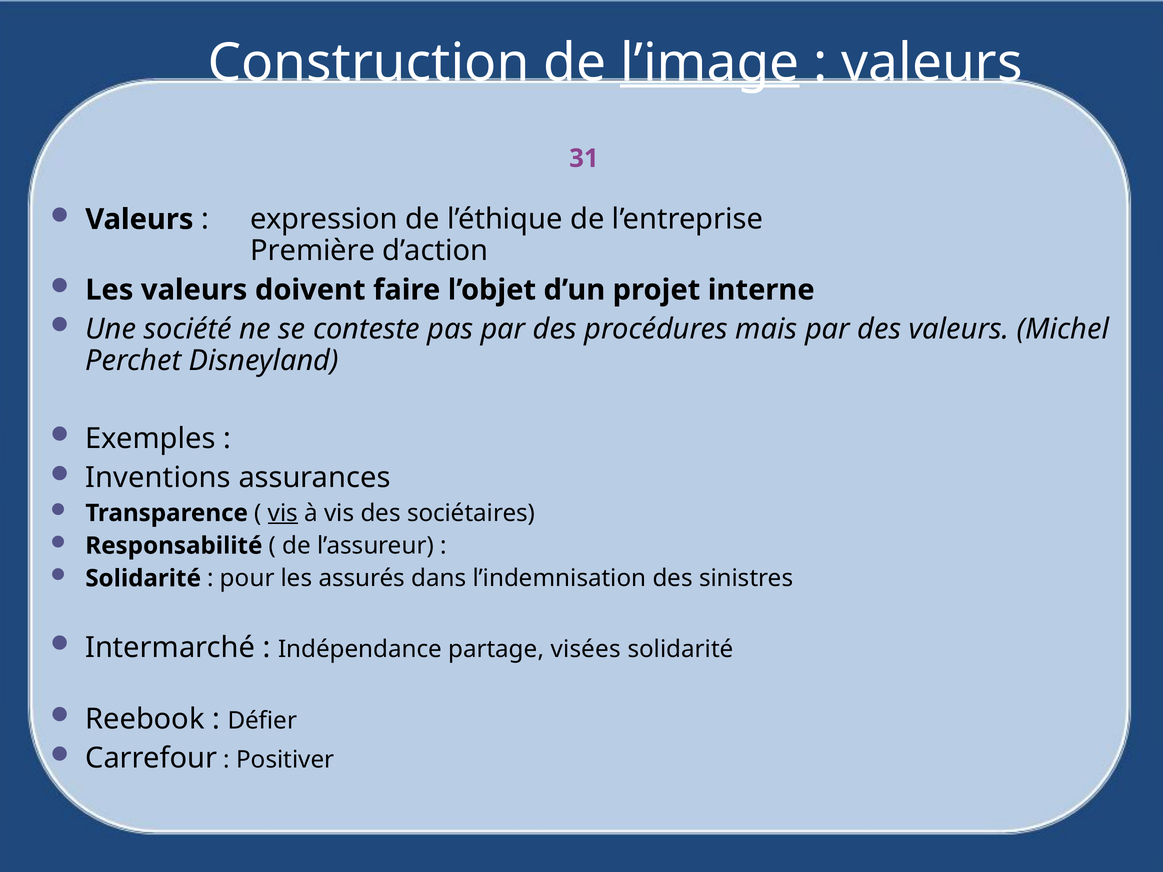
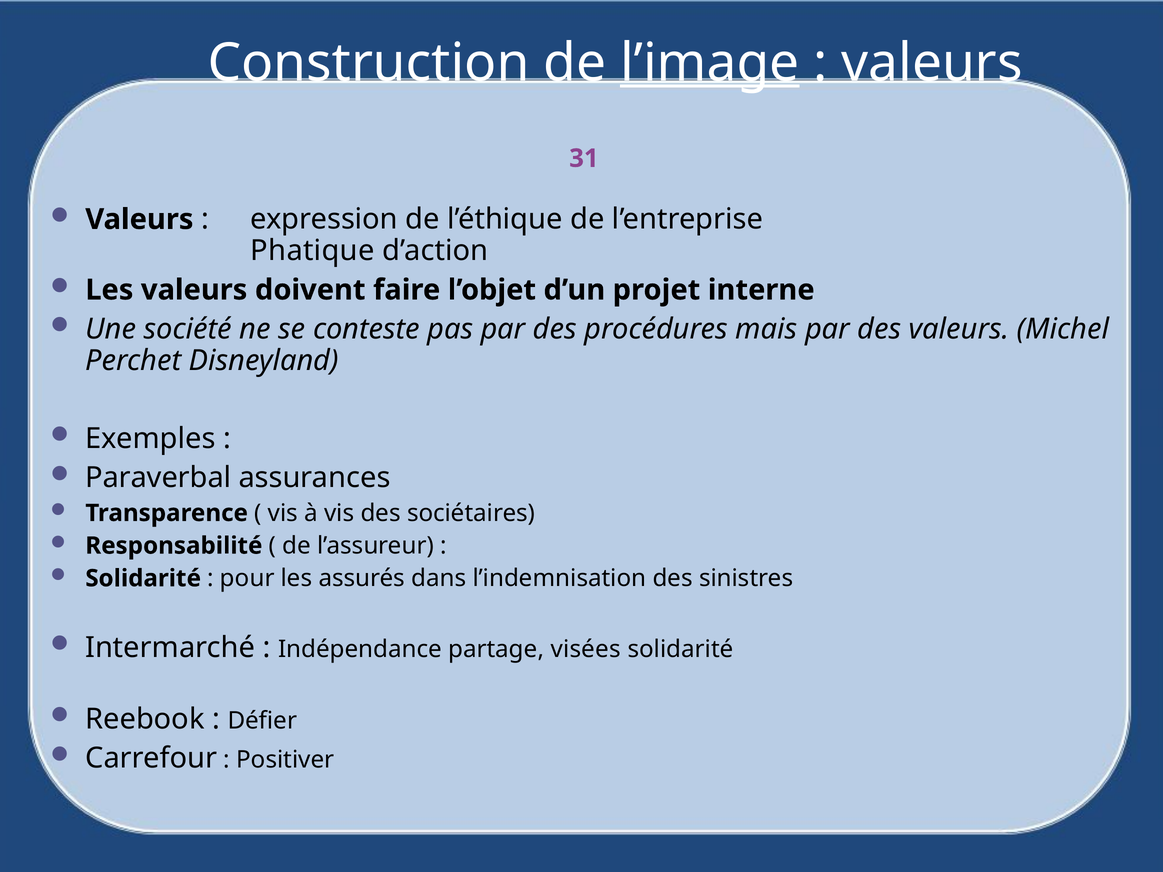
Première: Première -> Phatique (313, 251)
Inventions: Inventions -> Paraverbal (158, 478)
vis underline: present -> none (283, 513)
